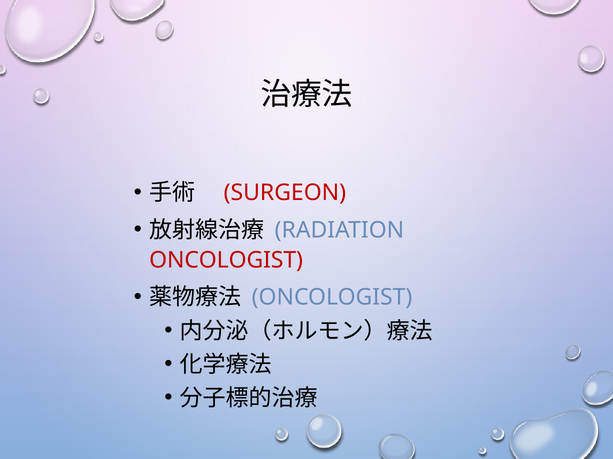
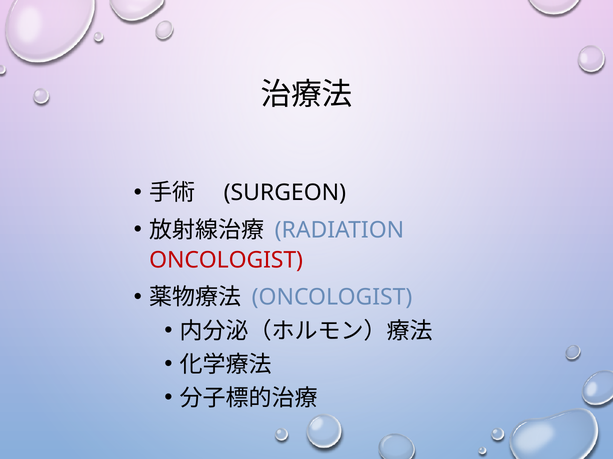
SURGEON colour: red -> black (285, 193)
